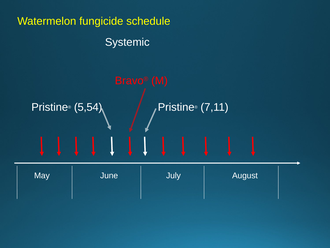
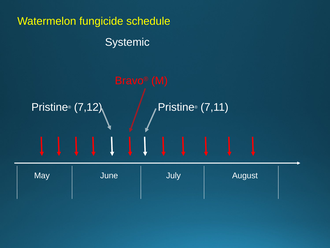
5,54: 5,54 -> 7,12 (88, 107)
